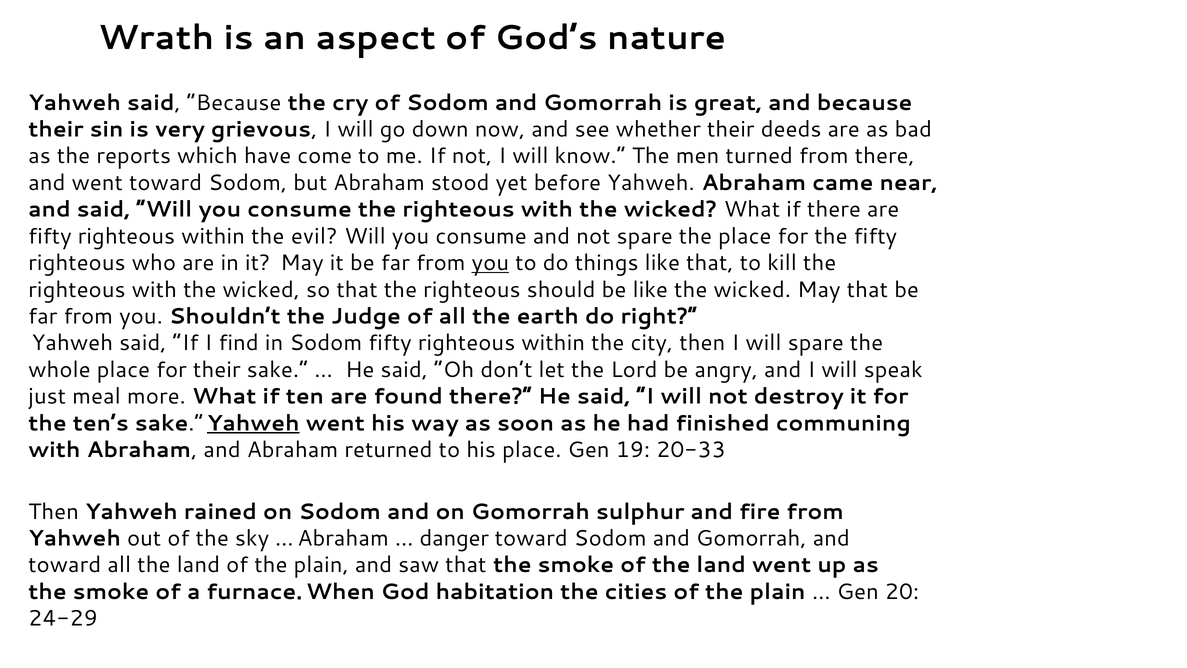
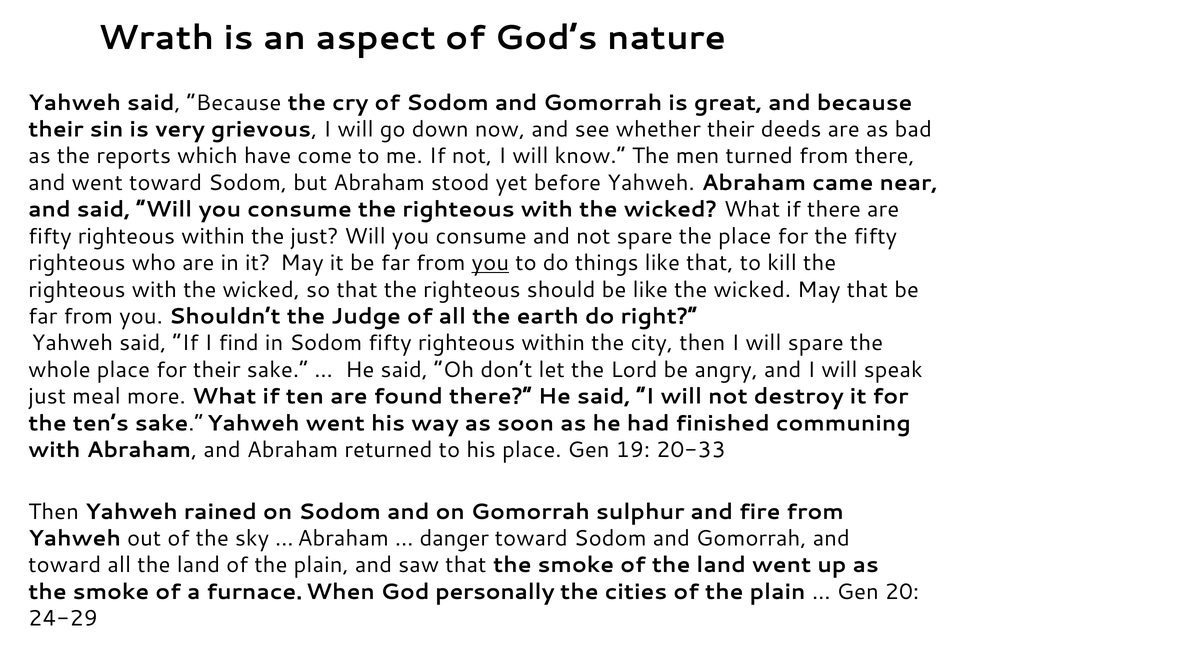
the evil: evil -> just (314, 236)
Yahweh underline: present -> none (253, 423)
habitation: habitation -> personally (495, 592)
